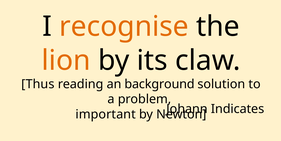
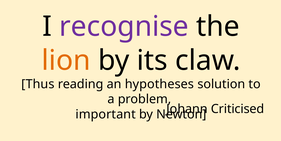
recognise colour: orange -> purple (124, 26)
background: background -> hypotheses (159, 84)
Indicates: Indicates -> Criticised (238, 109)
